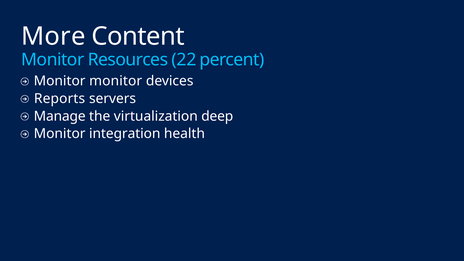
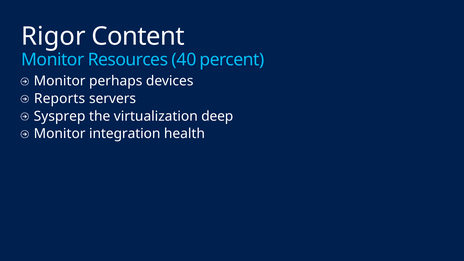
More: More -> Rigor (53, 36)
22: 22 -> 40 (184, 60)
Monitor monitor: monitor -> perhaps (116, 81)
Manage: Manage -> Sysprep (60, 116)
